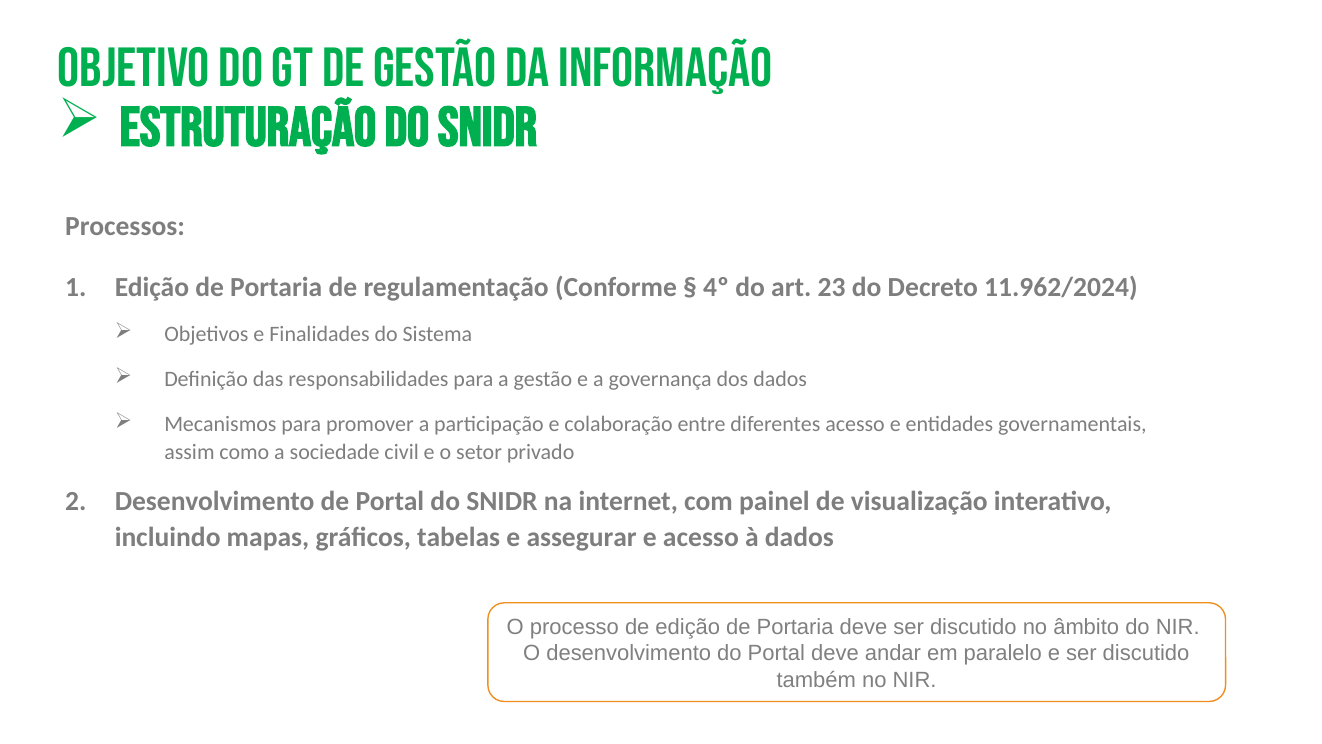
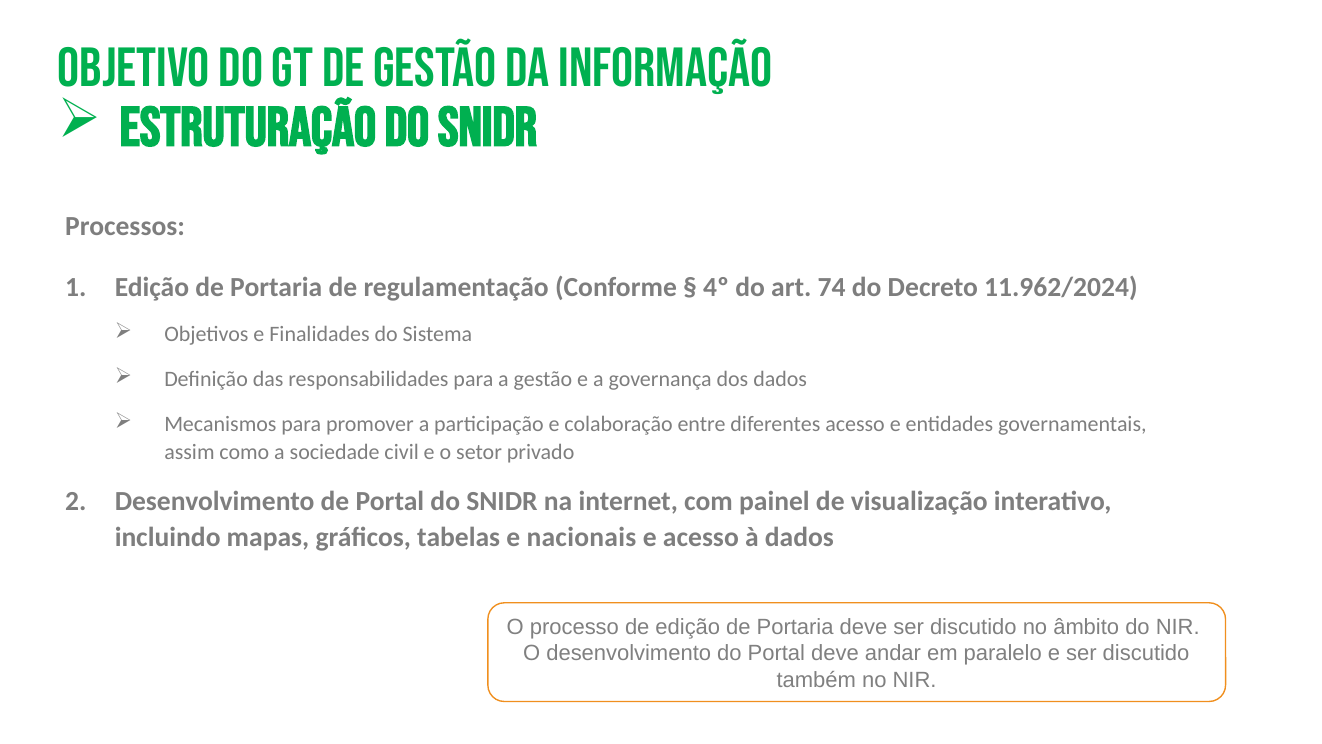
23: 23 -> 74 (832, 287)
assegurar: assegurar -> nacionais (581, 537)
